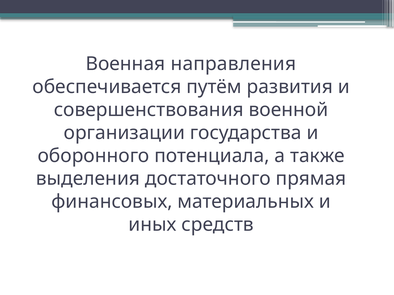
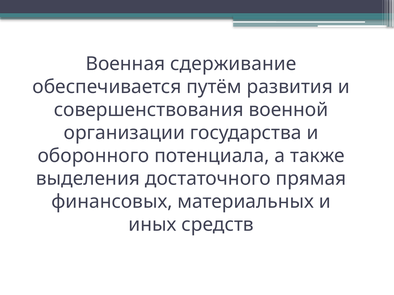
направления: направления -> сдерживание (233, 64)
